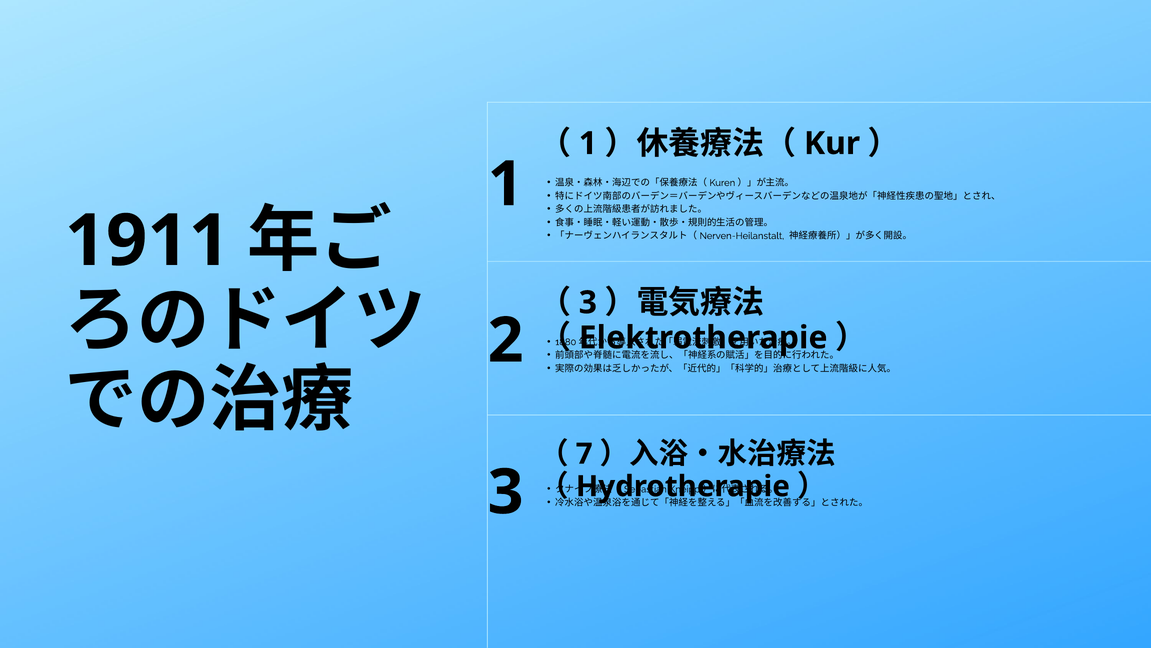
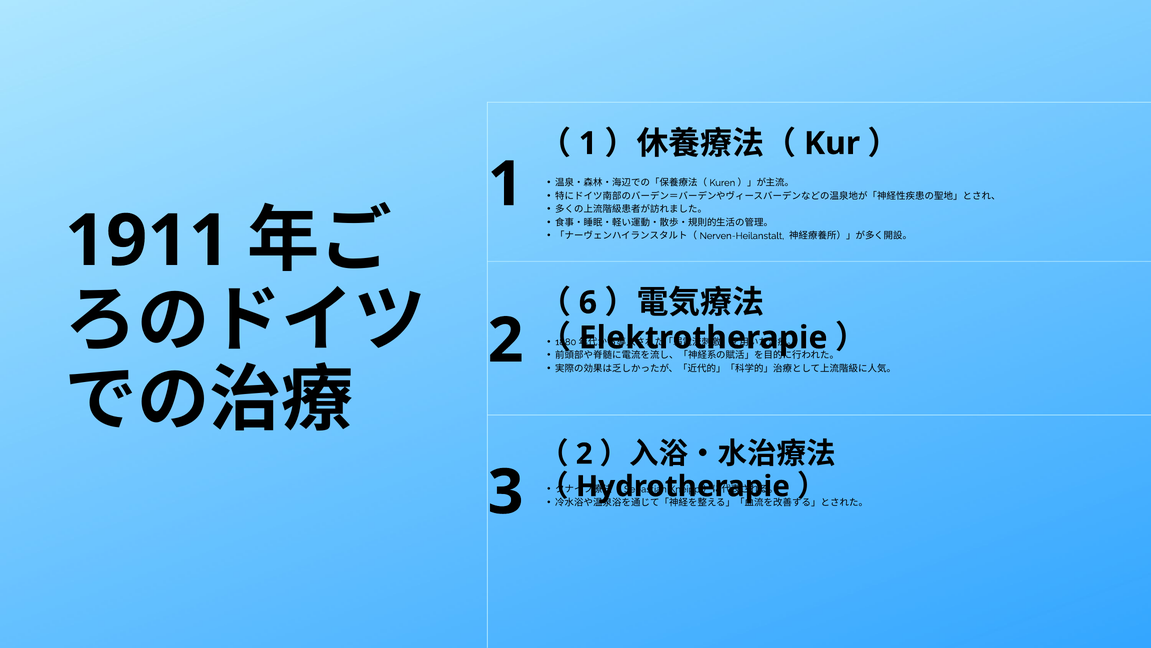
3: 3 -> 6 (588, 302)
7: 7 -> 2 (584, 454)
